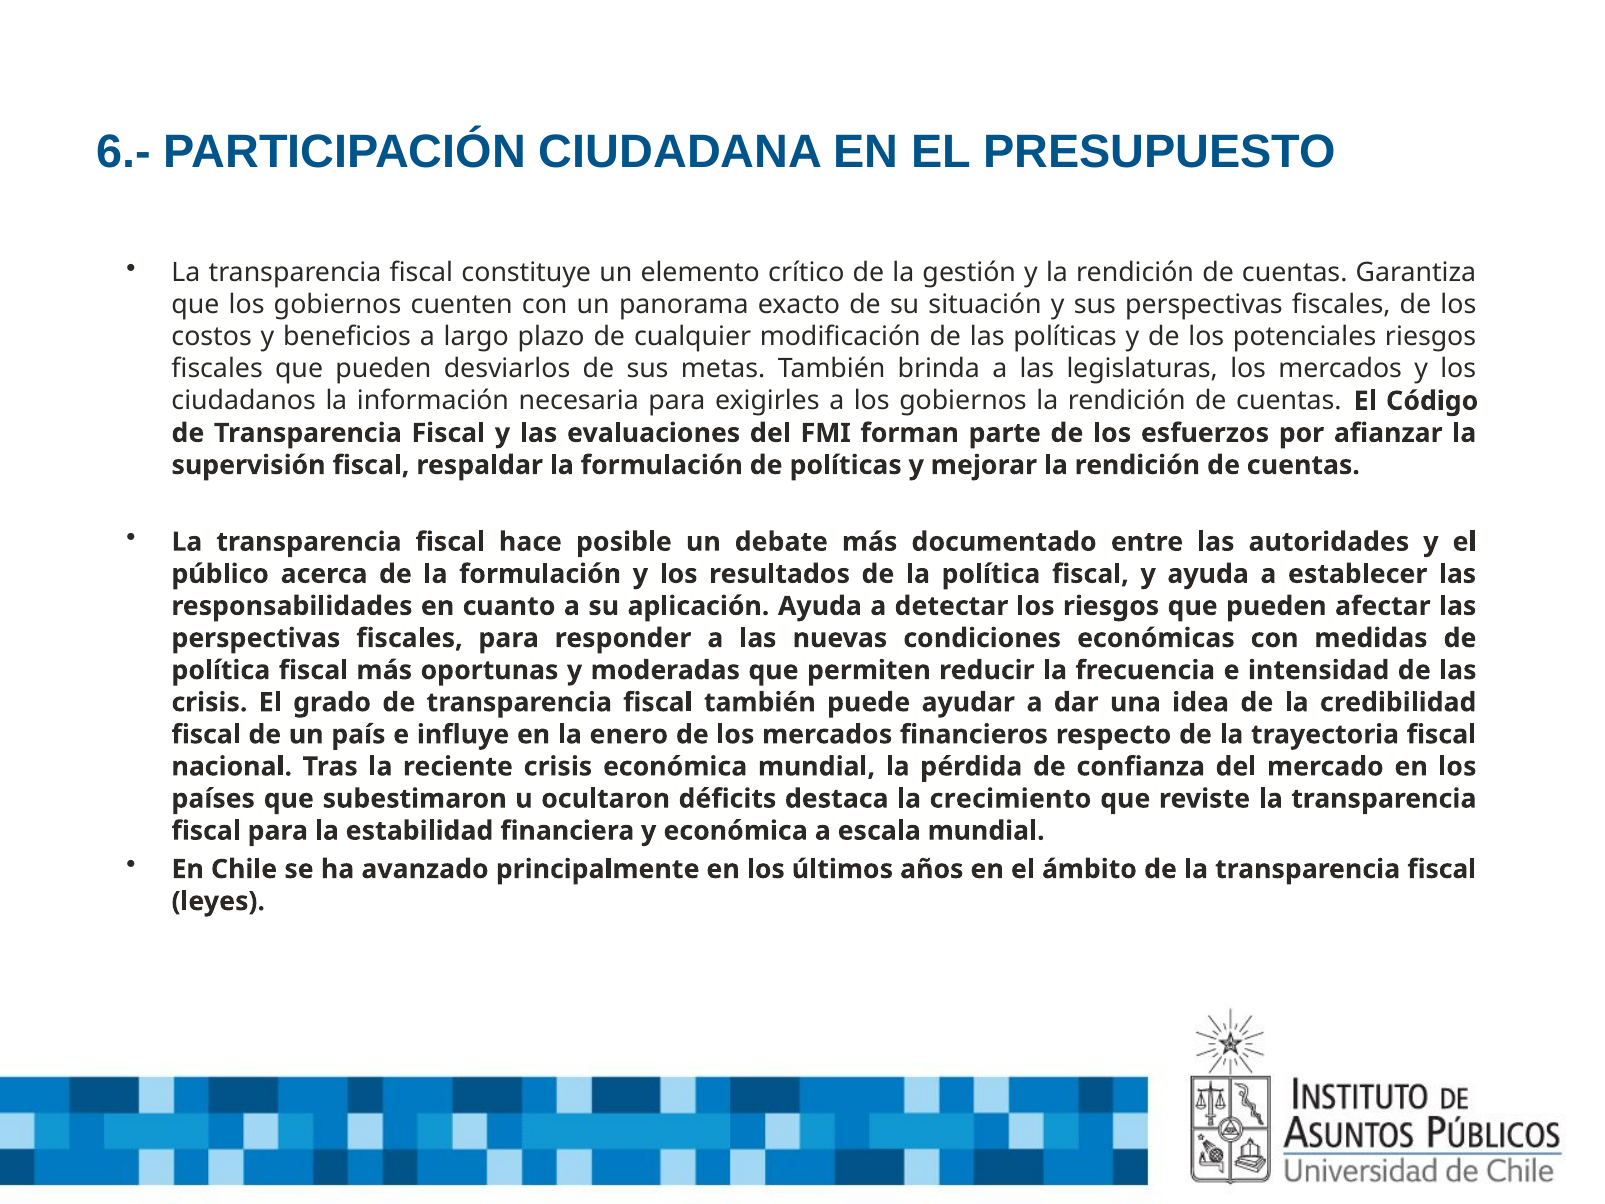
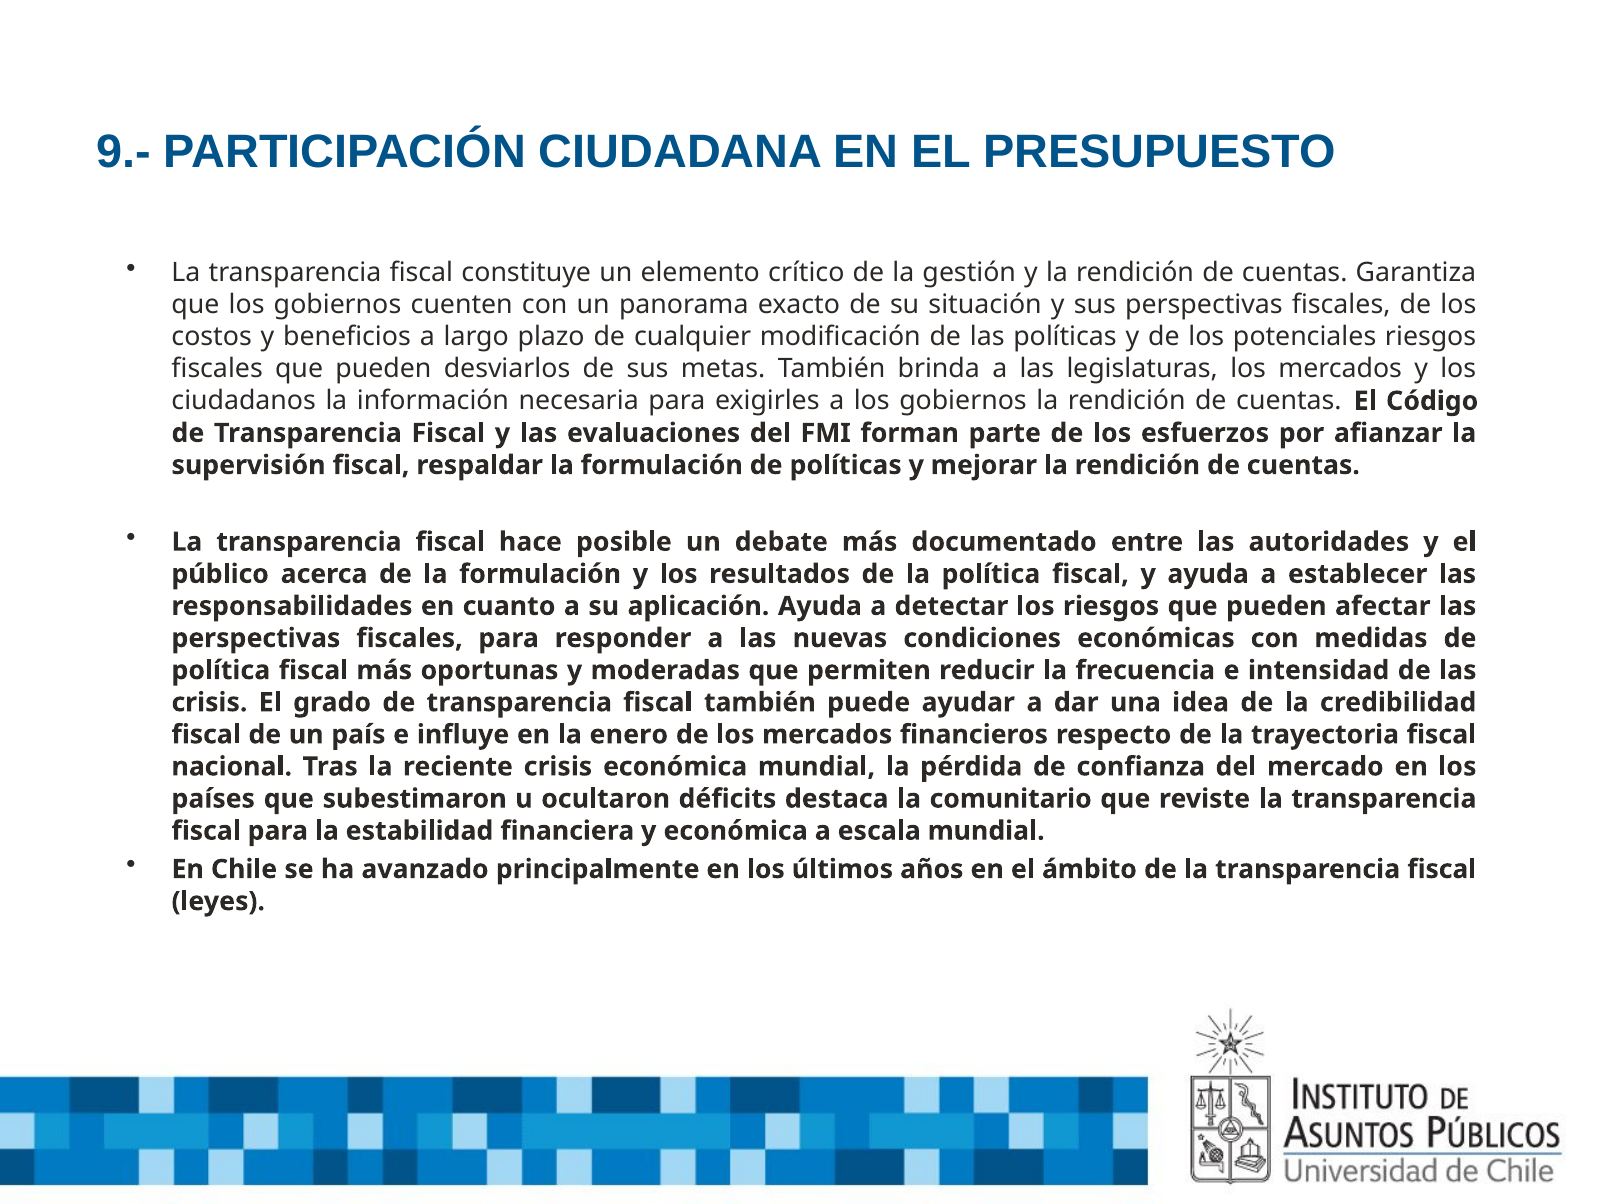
6.-: 6.- -> 9.- (124, 152)
crecimiento: crecimiento -> comunitario (1011, 799)
